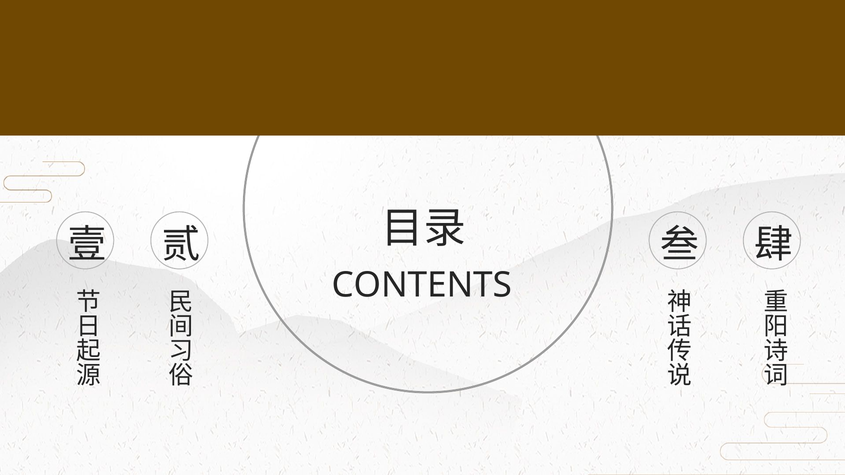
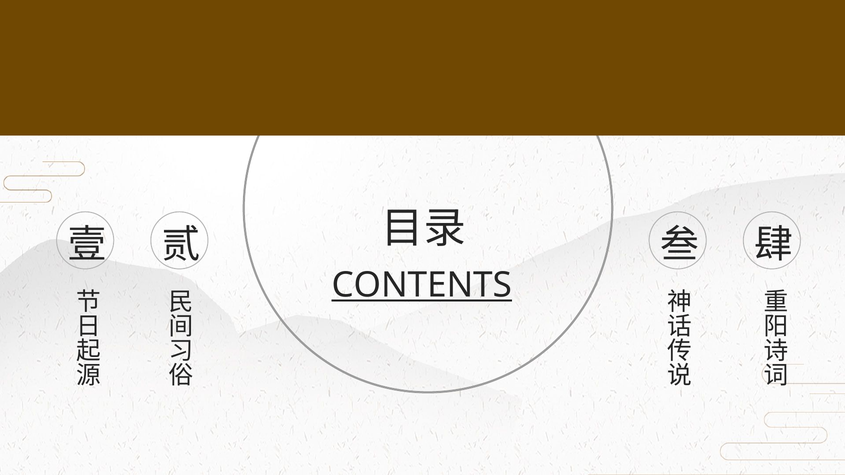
CONTENTS underline: none -> present (422, 285)
